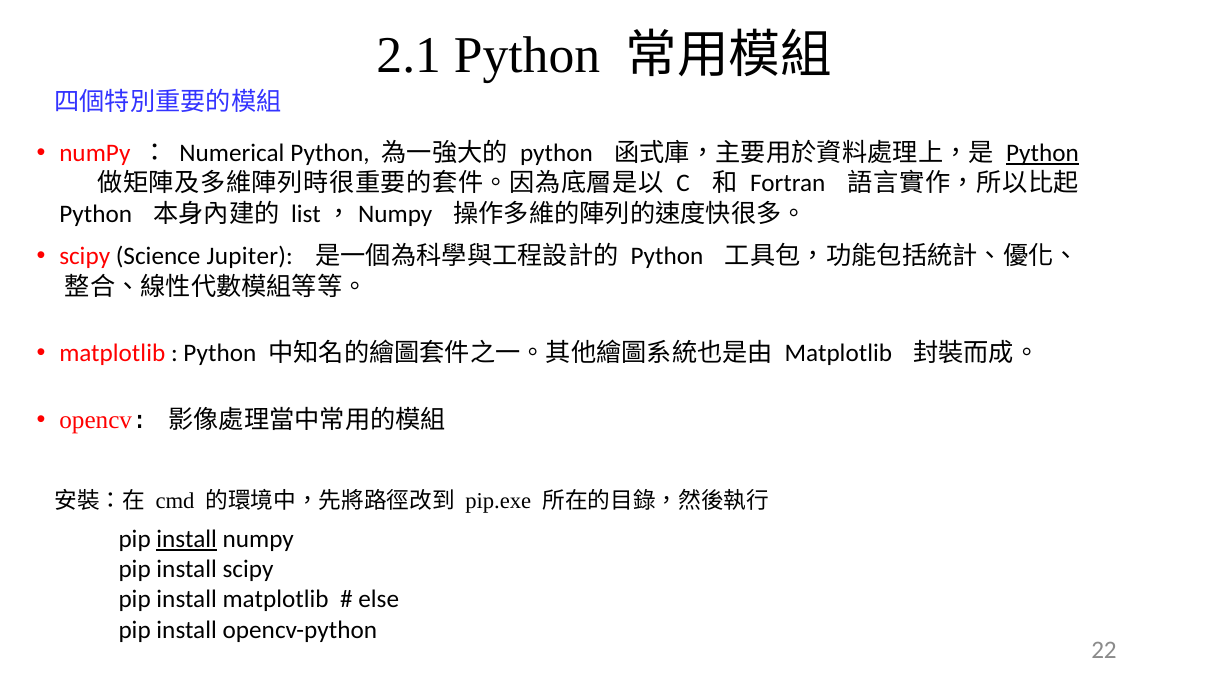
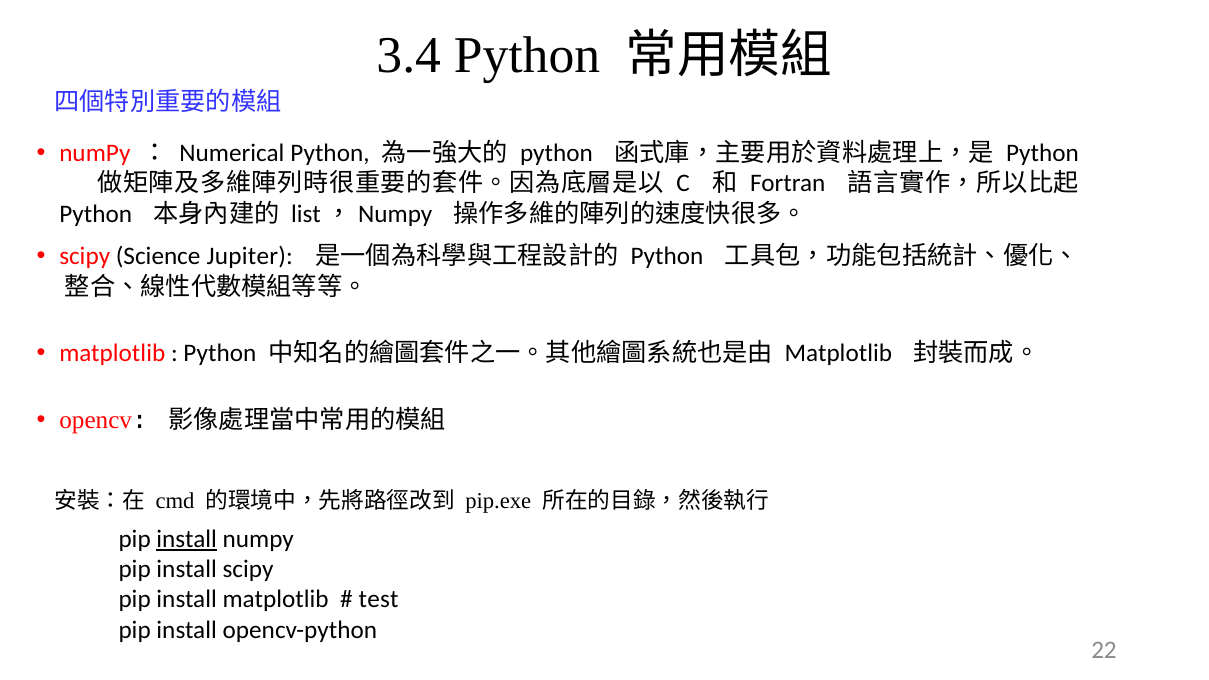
2.1: 2.1 -> 3.4 (409, 56)
Python underline: present -> none (1043, 153)
else: else -> test (379, 600)
